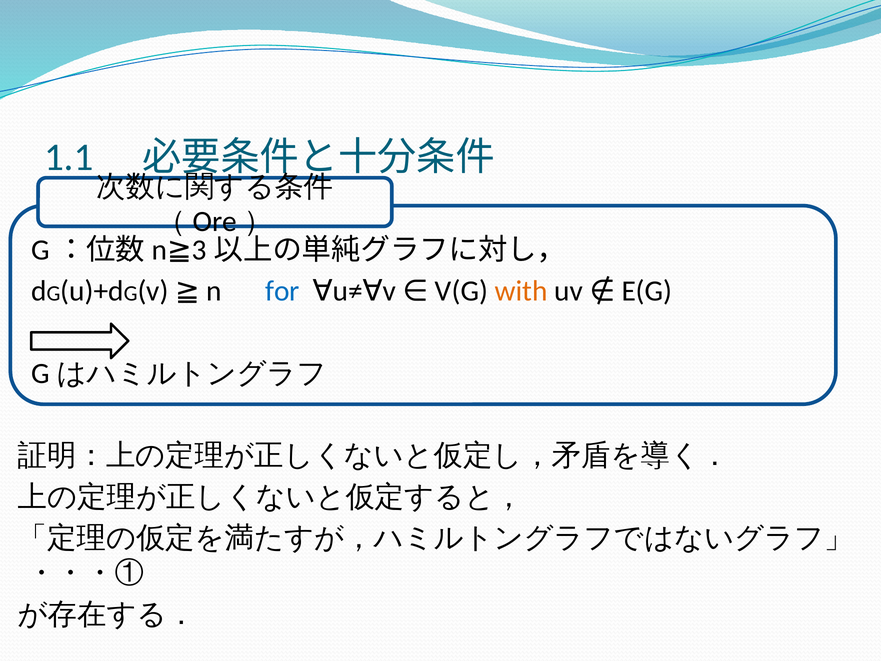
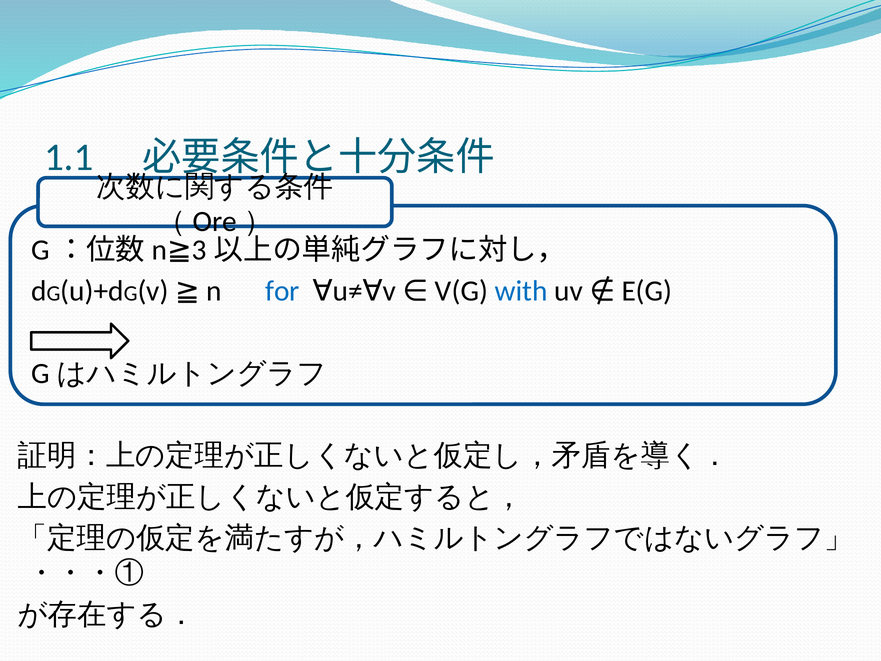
with colour: orange -> blue (521, 291)
